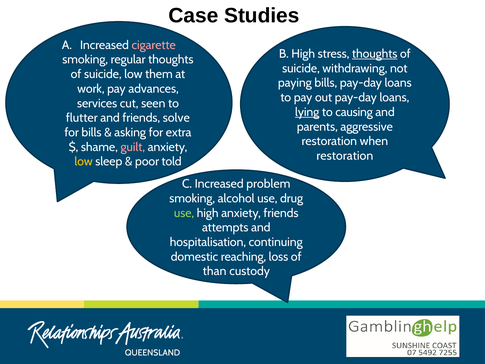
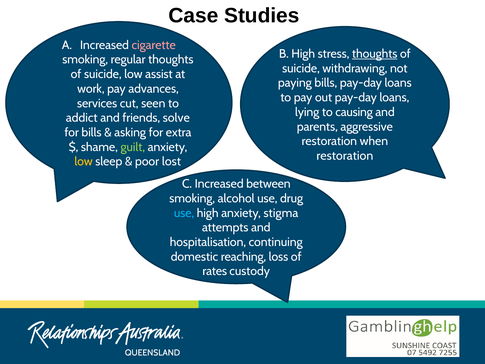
them: them -> assist (159, 74)
lying underline: present -> none (307, 112)
flutter: flutter -> addict (82, 118)
guilt colour: pink -> light green (133, 147)
told: told -> lost (171, 161)
problem: problem -> between (268, 184)
use colour: light green -> light blue (184, 213)
anxiety friends: friends -> stigma (281, 213)
than: than -> rates (215, 271)
